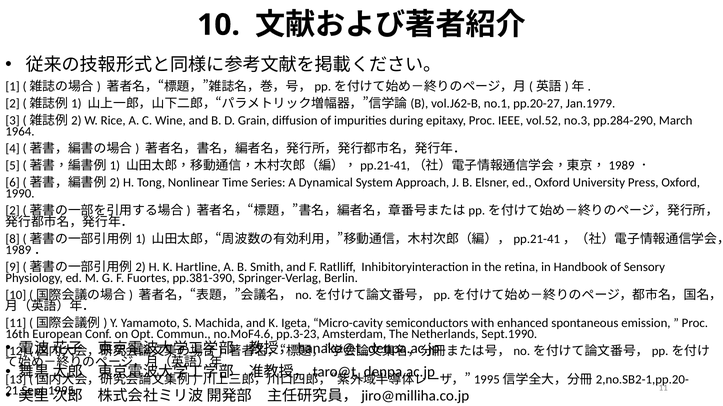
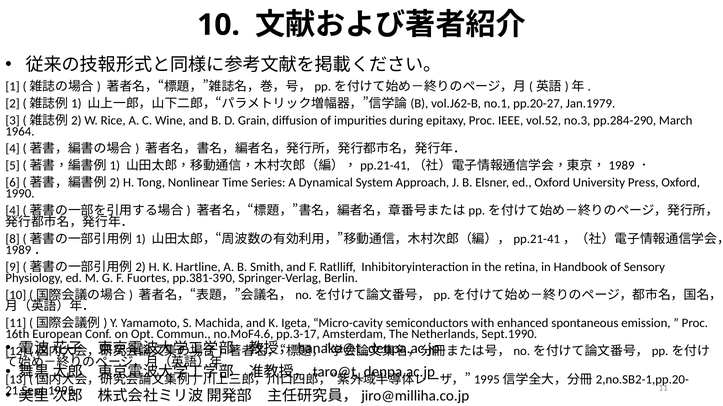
2: 2 -> 4 (13, 211)
pp.3-23: pp.3-23 -> pp.3-17 (298, 335)
